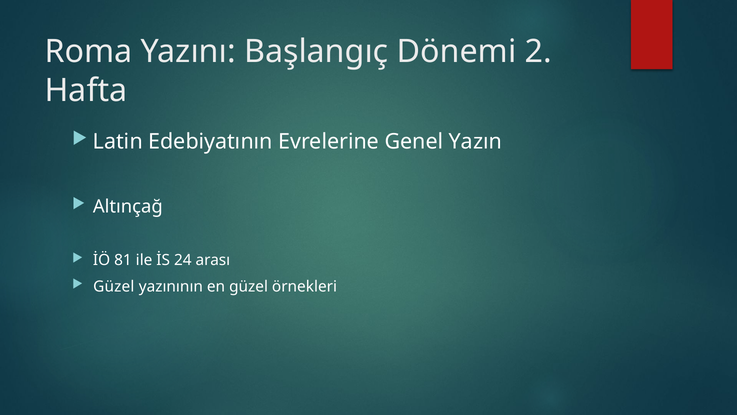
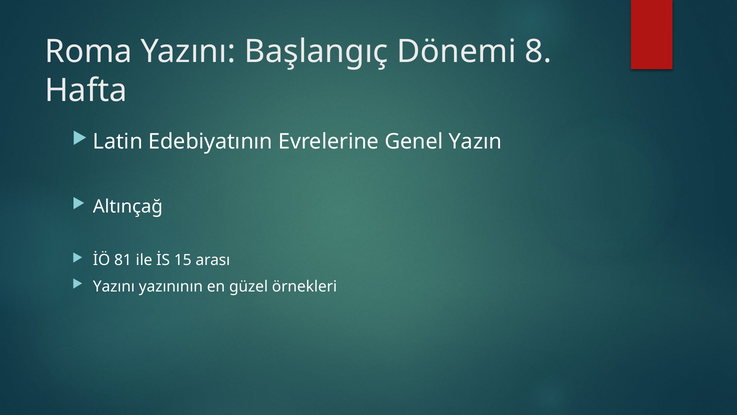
2: 2 -> 8 (538, 52)
24: 24 -> 15 (183, 260)
Güzel: Güzel -> Yazını (114, 286)
